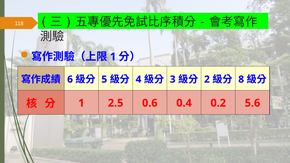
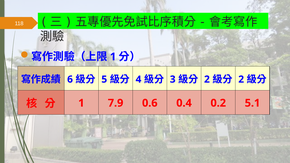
8: 8 -> 2 (241, 79)
2.5: 2.5 -> 7.9 (116, 103)
5.6: 5.6 -> 5.1 (252, 103)
